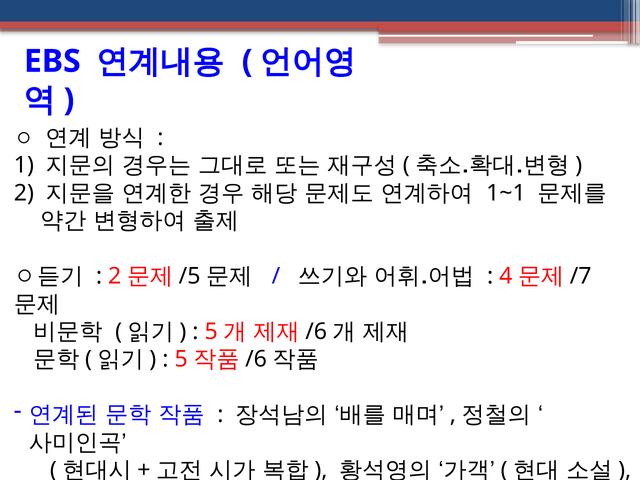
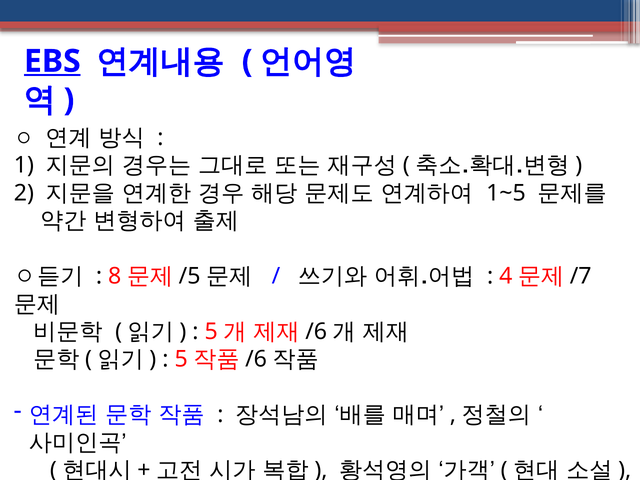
EBS underline: none -> present (52, 61)
1~1: 1~1 -> 1~5 (506, 193)
2: 2 -> 8 (115, 276)
